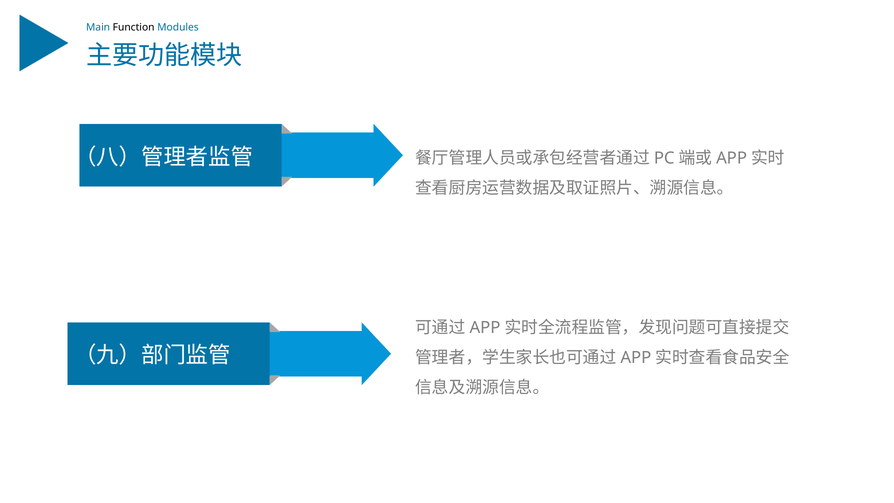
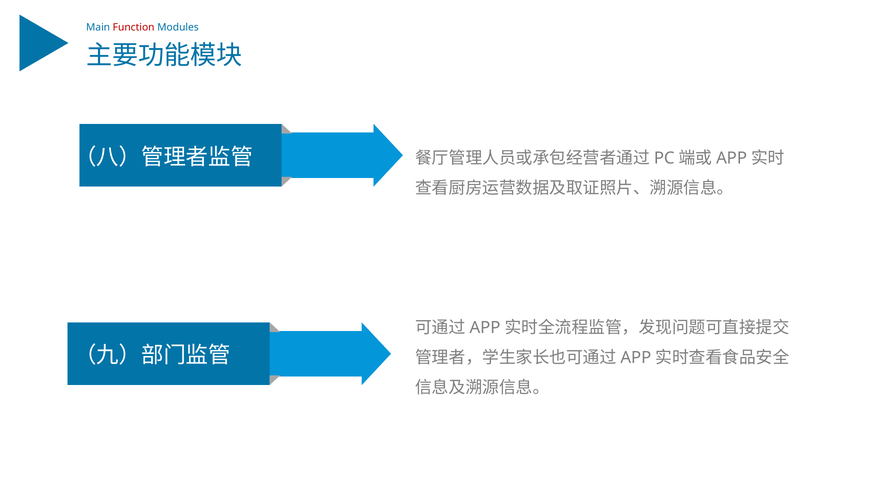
Function colour: black -> red (134, 27)
